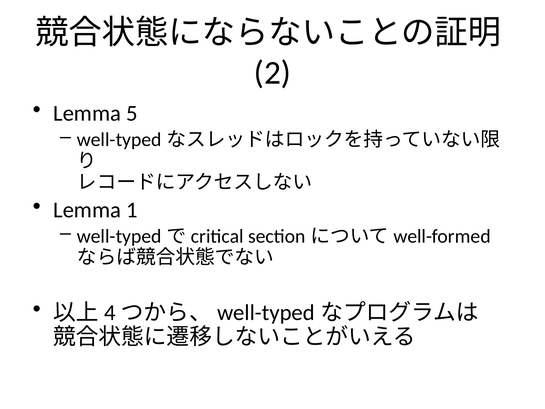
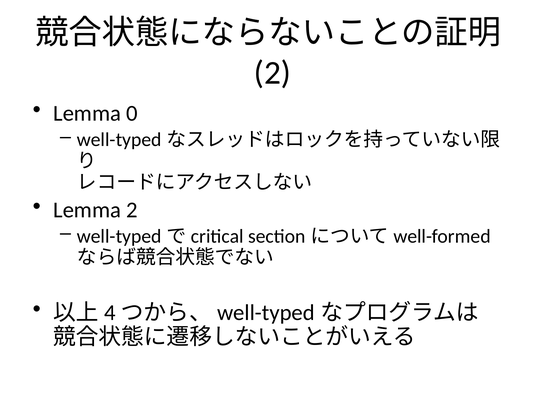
5: 5 -> 0 (132, 113)
Lemma 1: 1 -> 2 (132, 210)
